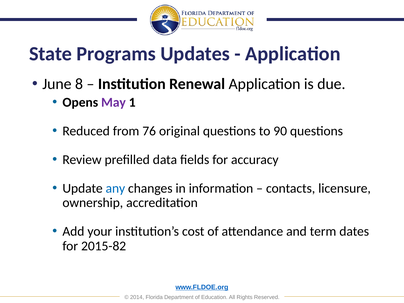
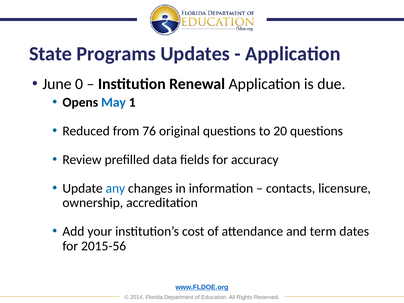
8: 8 -> 0 (79, 84)
May colour: purple -> blue (113, 102)
90: 90 -> 20 (280, 131)
2015-82: 2015-82 -> 2015-56 (104, 246)
